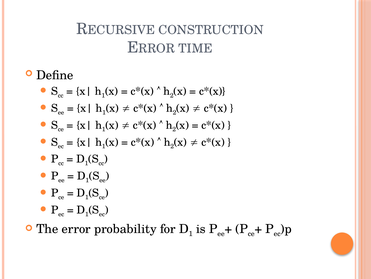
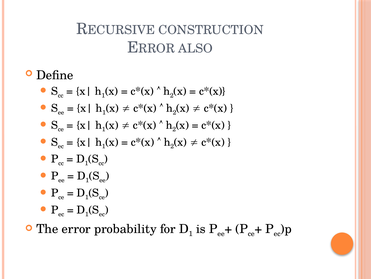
TIME: TIME -> ALSO (195, 48)
